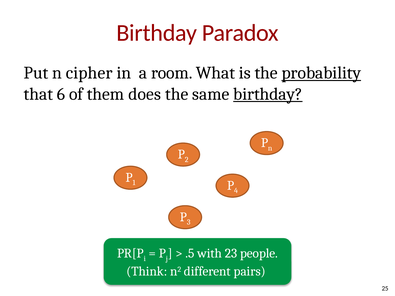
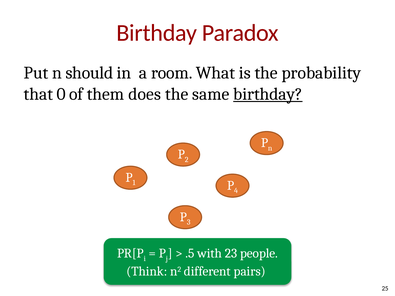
cipher: cipher -> should (89, 73)
probability underline: present -> none (321, 73)
6: 6 -> 0 (61, 94)
